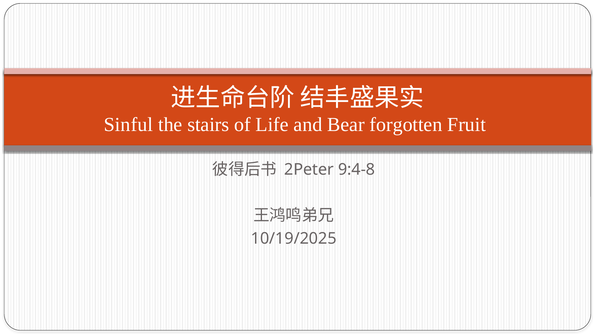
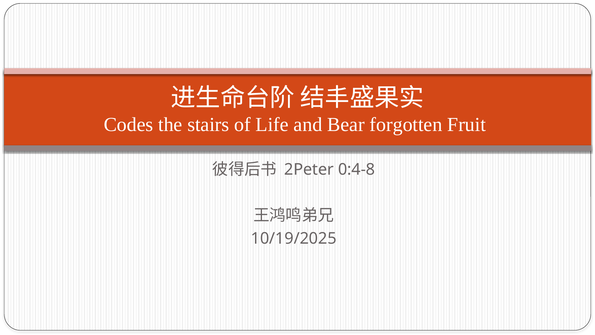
Sinful: Sinful -> Codes (128, 124)
9:4-8: 9:4-8 -> 0:4-8 (357, 169)
